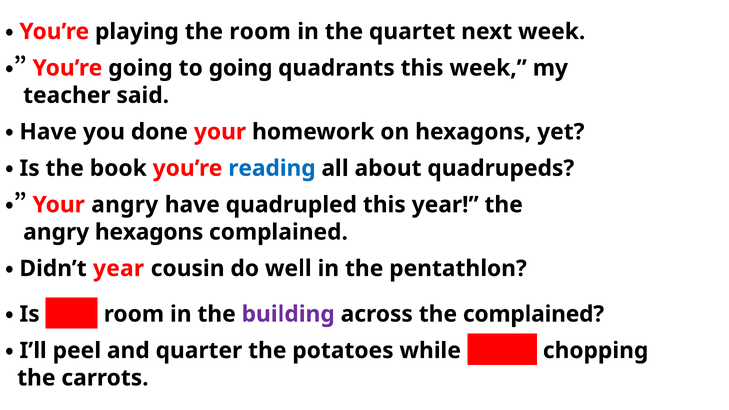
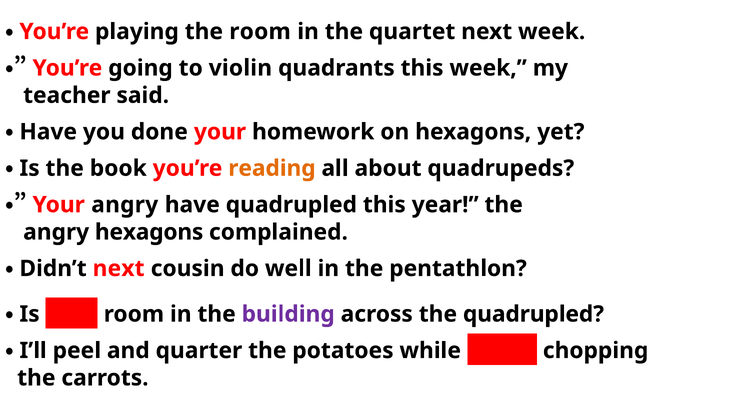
to going: going -> violin (240, 68)
reading colour: blue -> orange (272, 168)
year: year -> next (119, 269)
the complained: complained -> quadrupled (533, 314)
